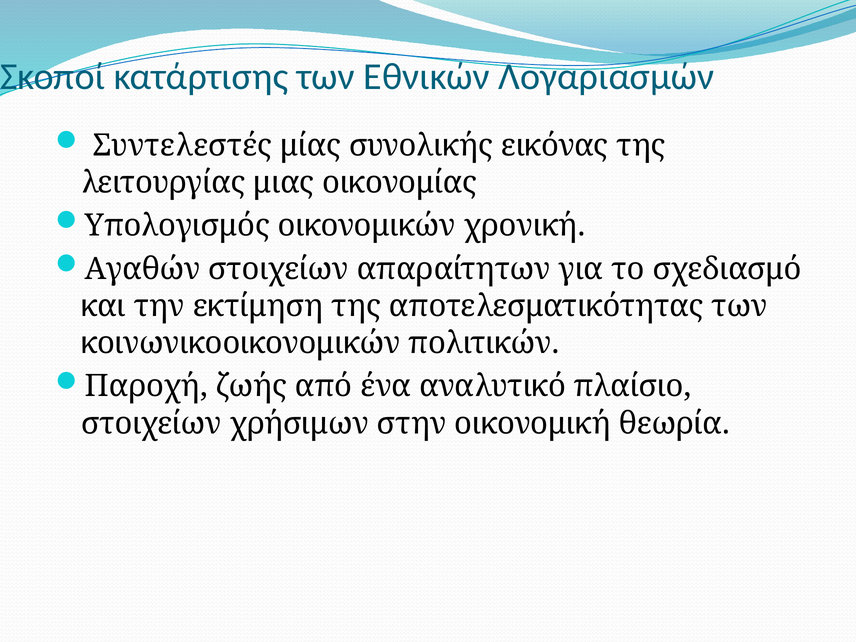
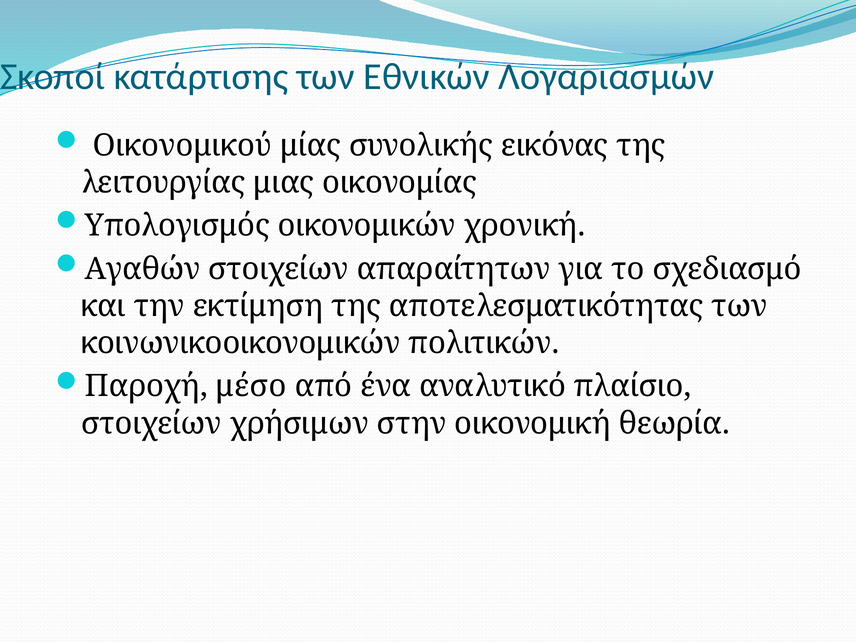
Συντελεστές: Συντελεστές -> Οικονομικού (182, 145)
ζωής: ζωής -> μέσο (251, 386)
